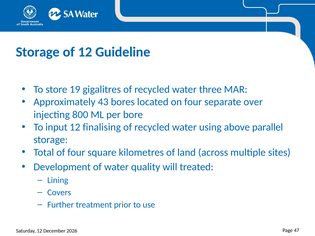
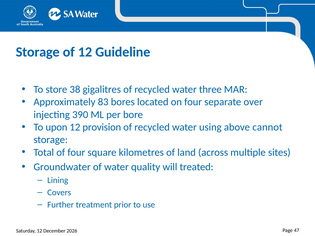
19: 19 -> 38 (75, 90)
43: 43 -> 83 (103, 102)
800: 800 -> 390 (80, 115)
input: input -> upon (56, 127)
finalising: finalising -> provision (102, 127)
parallel: parallel -> cannot (267, 127)
Development: Development -> Groundwater (62, 167)
